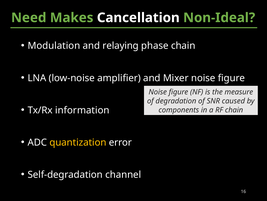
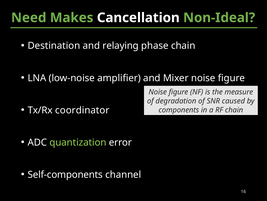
Modulation: Modulation -> Destination (54, 46)
information: information -> coordinator (82, 110)
quantization colour: yellow -> light green (78, 142)
Self-degradation: Self-degradation -> Self-components (65, 174)
